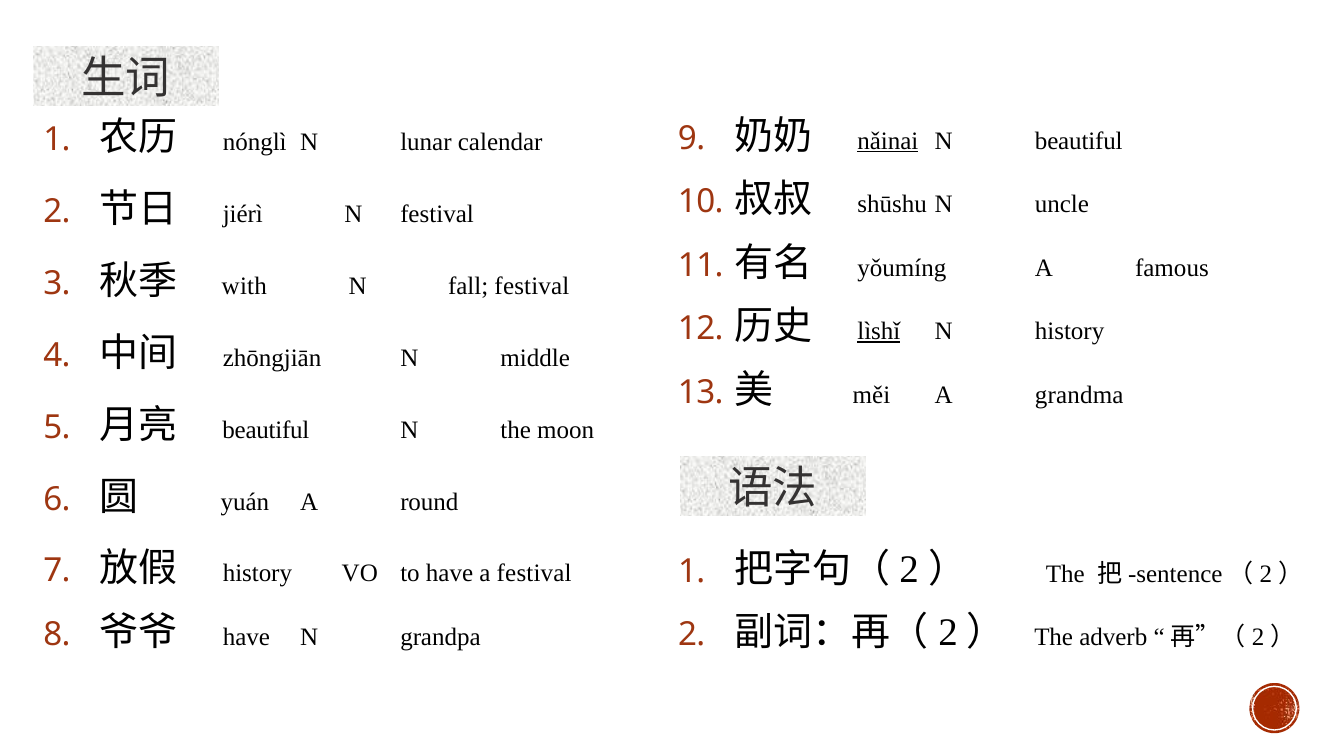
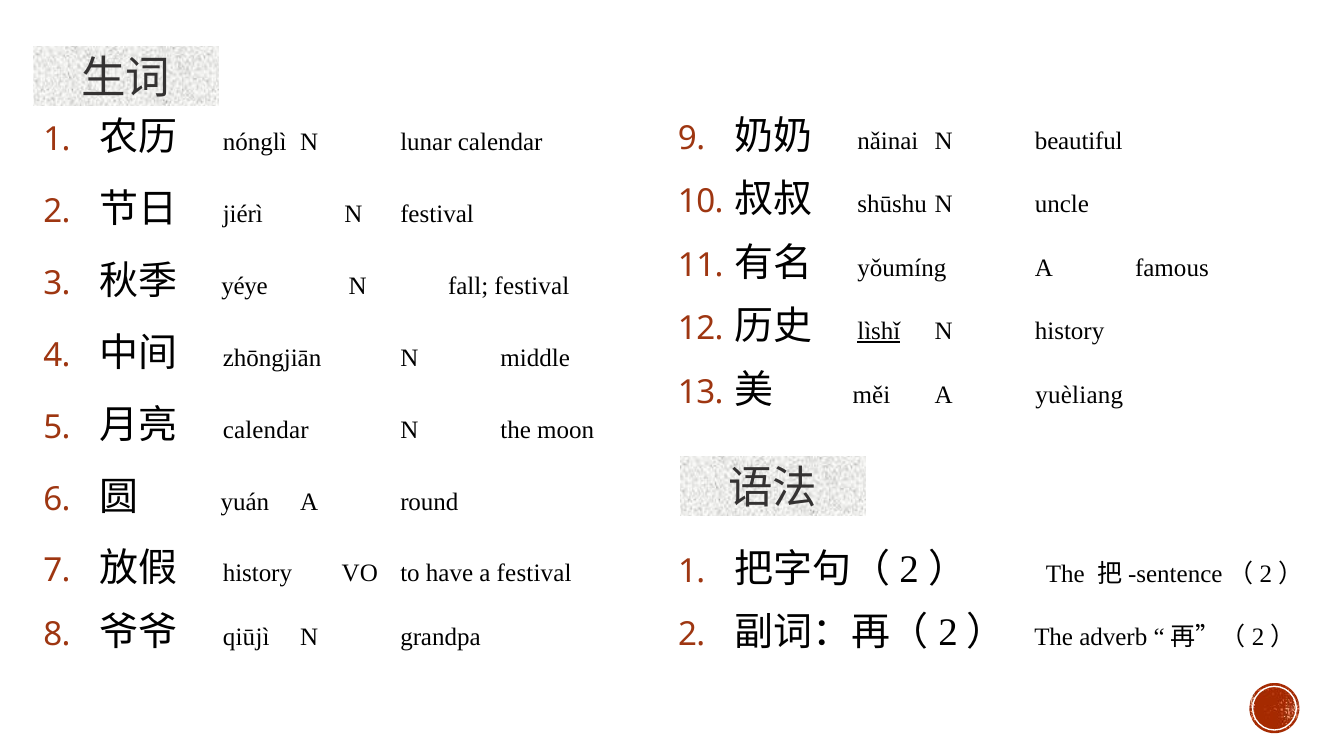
nǎinai underline: present -> none (888, 141)
with: with -> yéye (245, 286)
grandma: grandma -> yuèliang (1079, 395)
beautiful: beautiful -> calendar (266, 430)
have: have -> qiūjì (246, 637)
